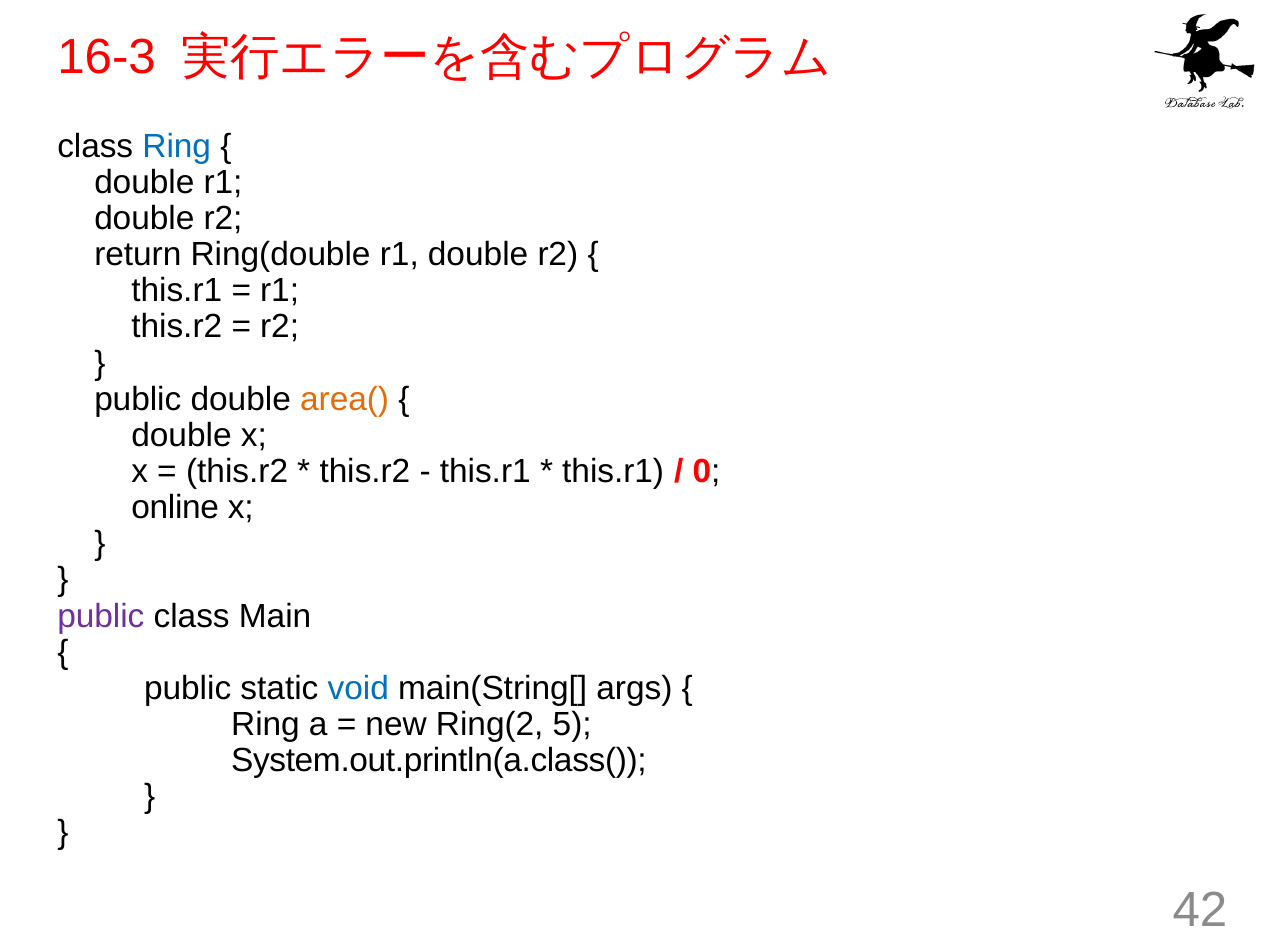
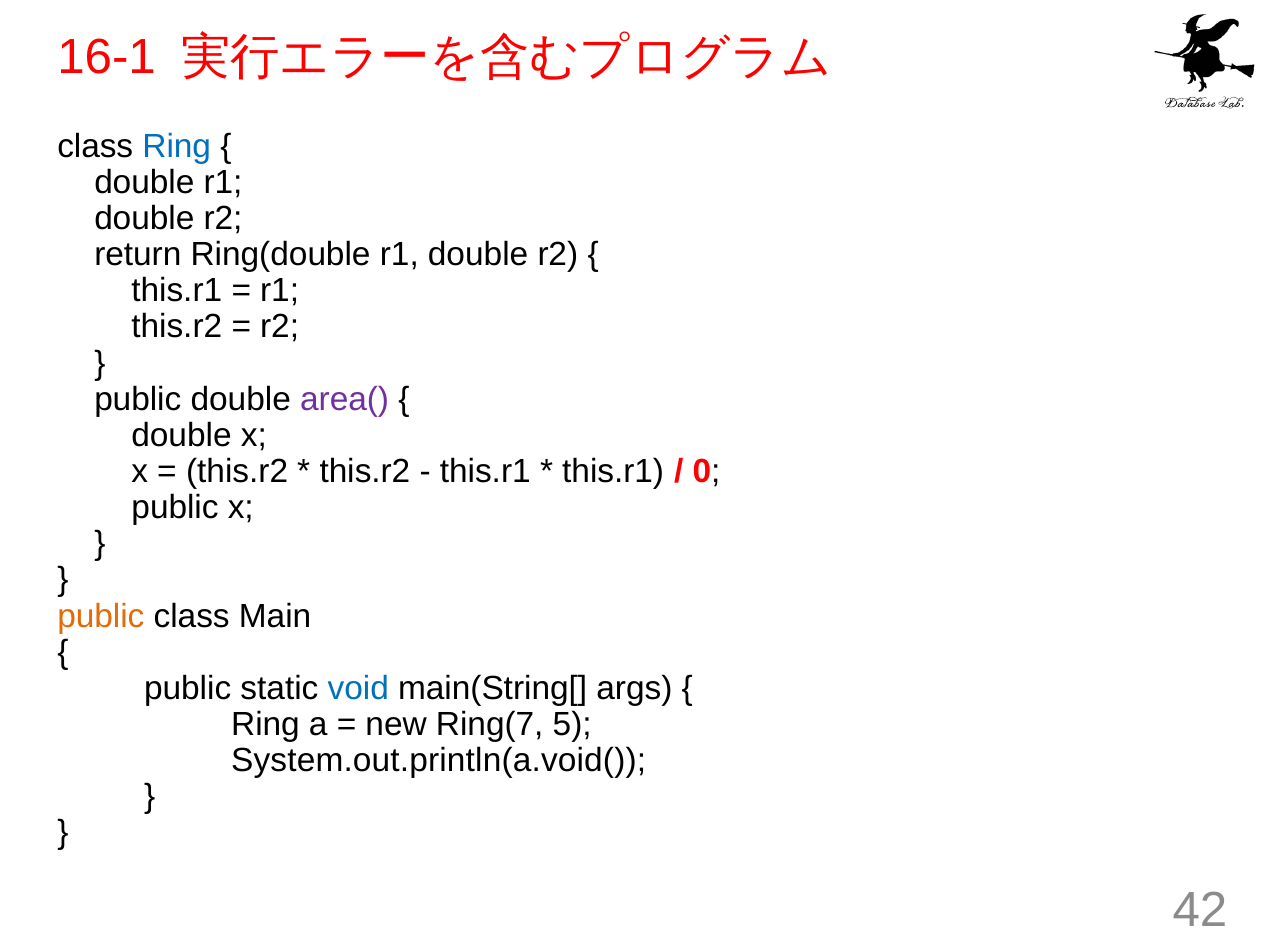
16-3: 16-3 -> 16-1 (107, 57)
area( colour: orange -> purple (345, 399)
online: online -> public (175, 508)
public colour: purple -> orange (101, 616)
Ring(2: Ring(2 -> Ring(7 (490, 724)
System.out.println(a.class(: System.out.println(a.class( -> System.out.println(a.void( (439, 761)
